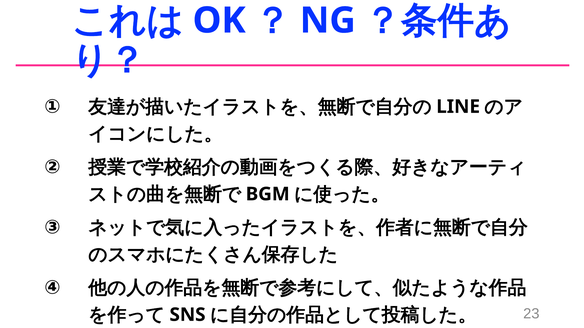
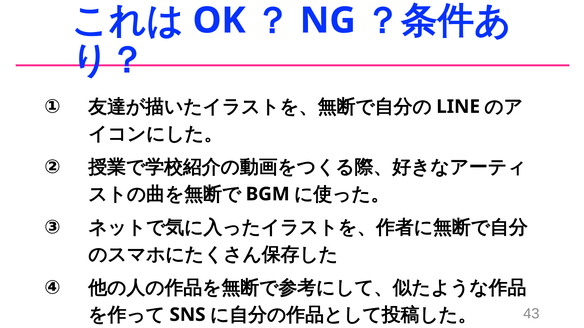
23: 23 -> 43 (531, 314)
